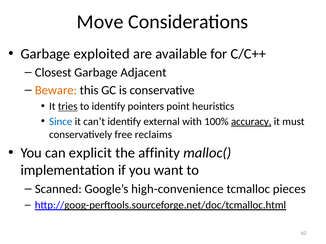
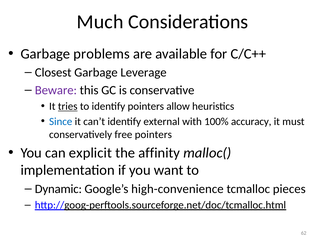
Move: Move -> Much (100, 22)
exploited: exploited -> problems (102, 54)
Adjacent: Adjacent -> Leverage (144, 73)
Beware colour: orange -> purple (56, 90)
point: point -> allow (178, 107)
accuracy underline: present -> none (251, 122)
free reclaims: reclaims -> pointers (153, 135)
Scanned: Scanned -> Dynamic (58, 189)
